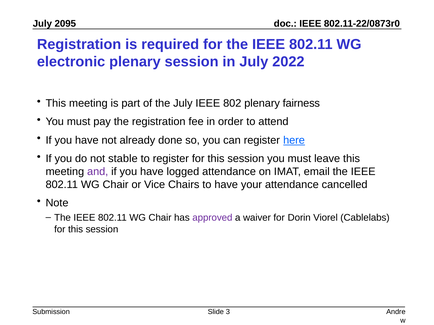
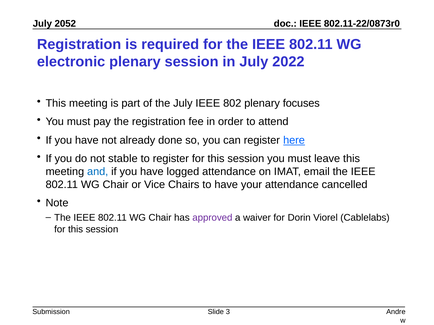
2095: 2095 -> 2052 (65, 24)
fairness: fairness -> focuses (301, 103)
and colour: purple -> blue (98, 172)
